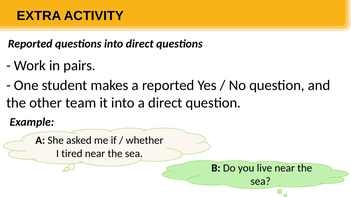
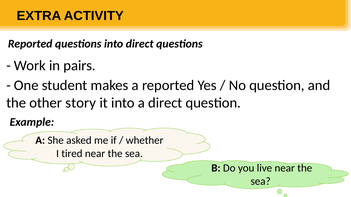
team: team -> story (81, 103)
